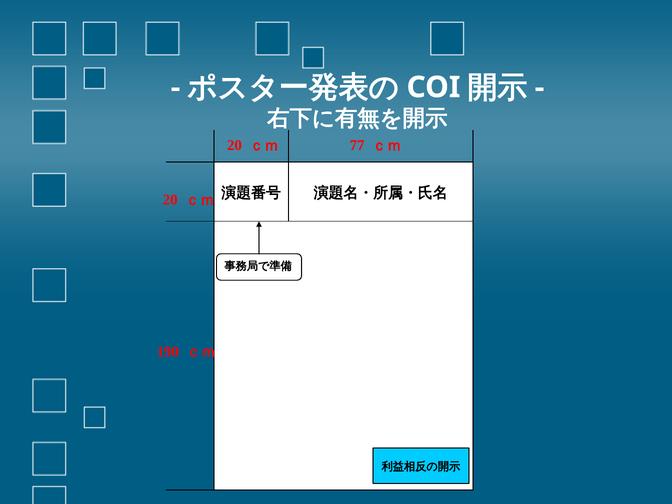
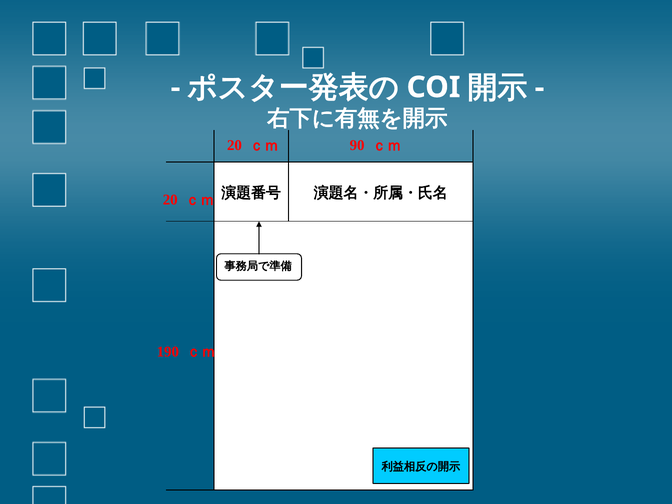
77: 77 -> 90 (357, 145)
